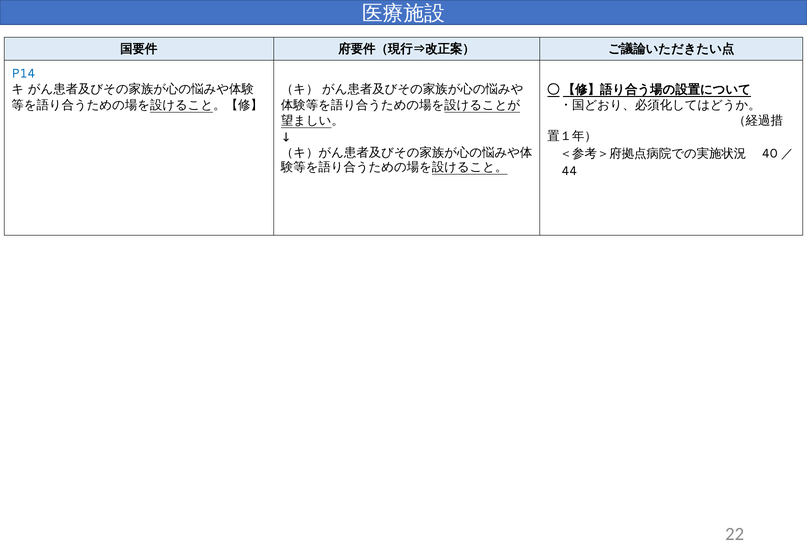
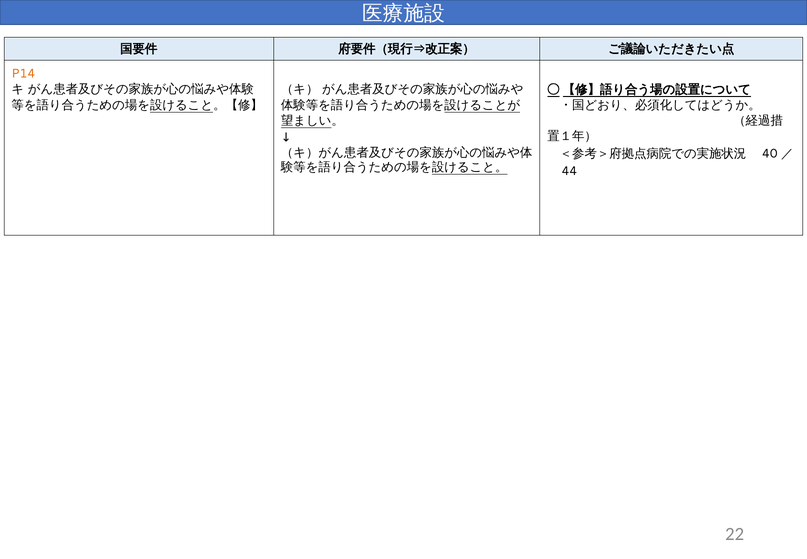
P14 colour: blue -> orange (23, 73)
